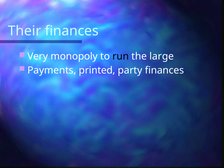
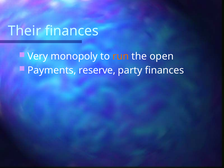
run colour: black -> orange (121, 56)
large: large -> open (162, 56)
printed: printed -> reserve (97, 70)
